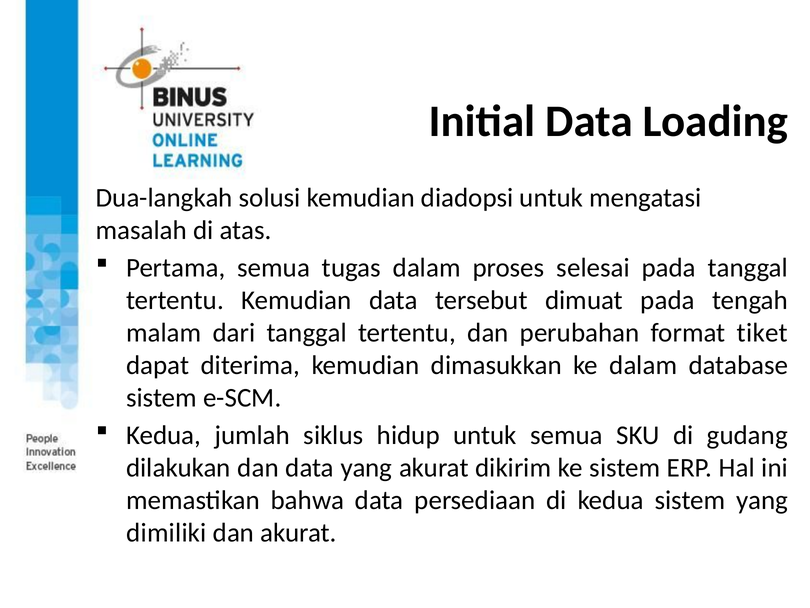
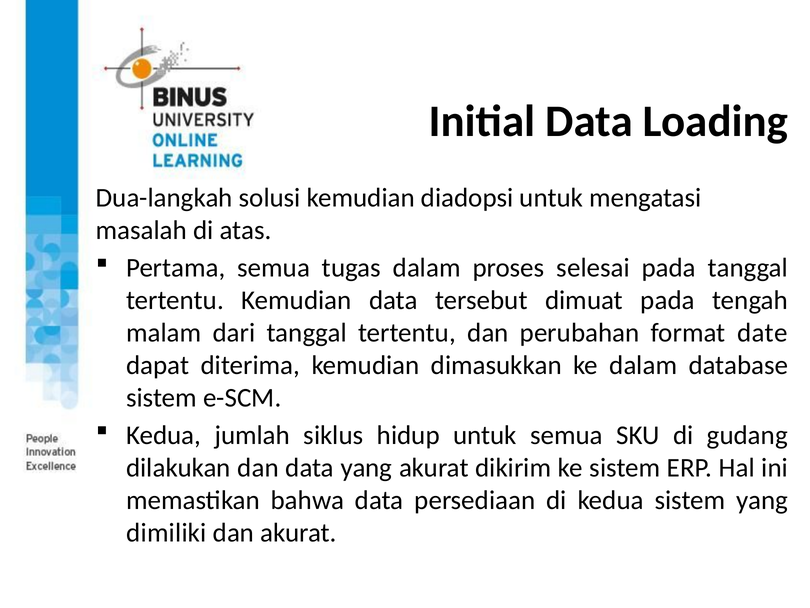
tiket: tiket -> date (762, 333)
